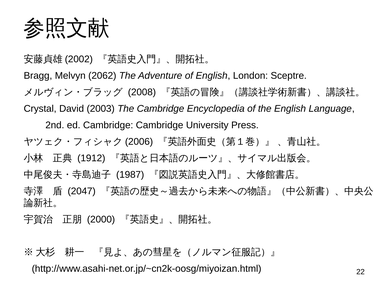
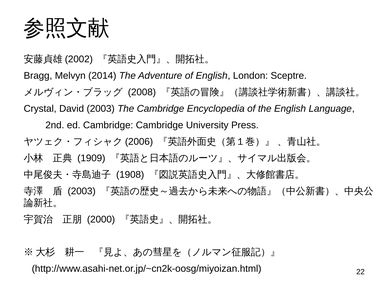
2062: 2062 -> 2014 (102, 76)
1912: 1912 -> 1909 (91, 158)
1987: 1987 -> 1908 (130, 175)
2047: 2047 -> 2003 (82, 191)
